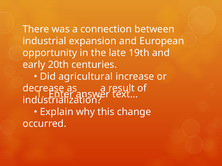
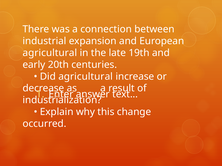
opportunity: opportunity -> agricultural (50, 53)
